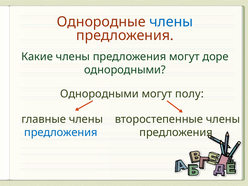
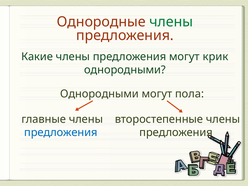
члены colour: blue -> green (171, 22)
доре: доре -> крик (215, 57)
полу: полу -> пола (190, 94)
